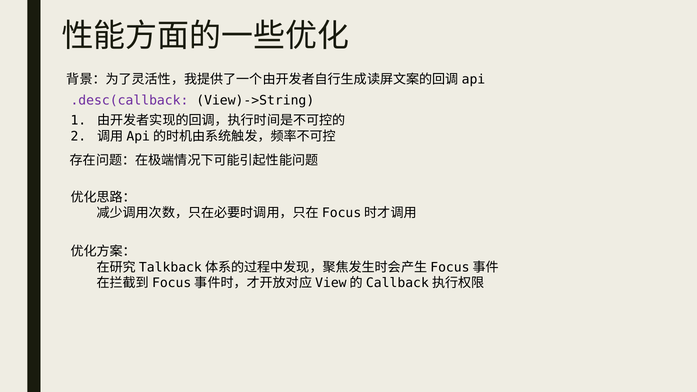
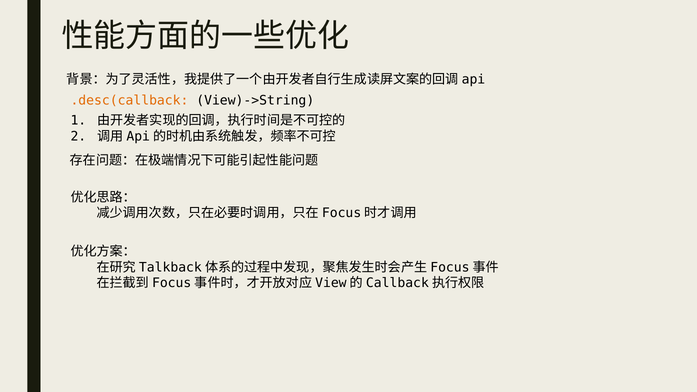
.desc(callback colour: purple -> orange (129, 100)
